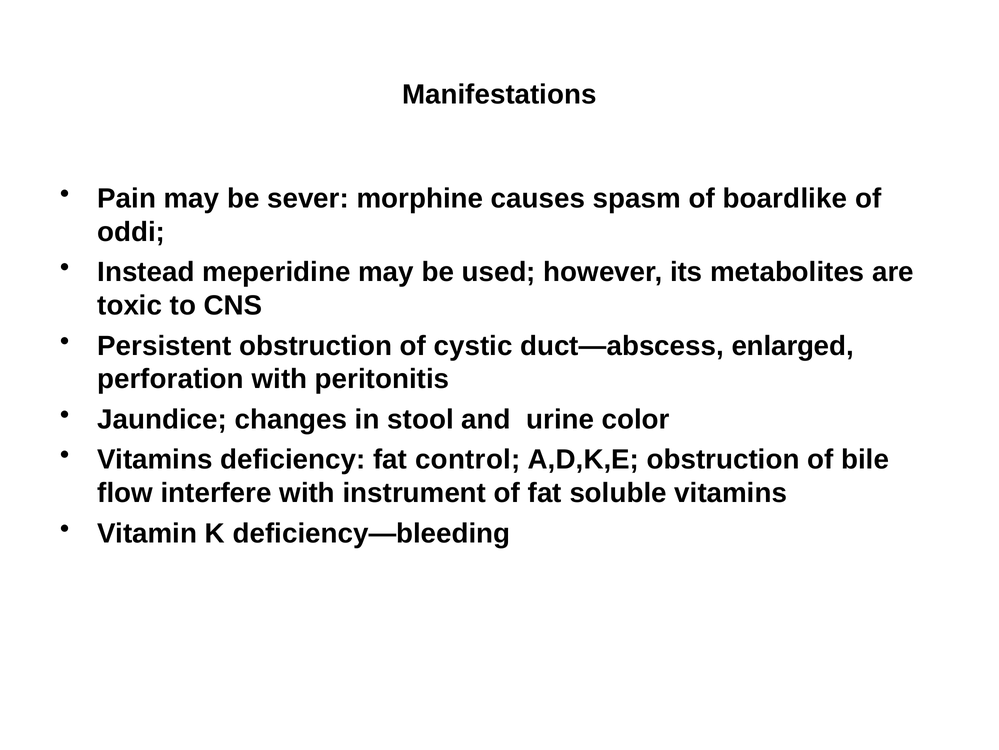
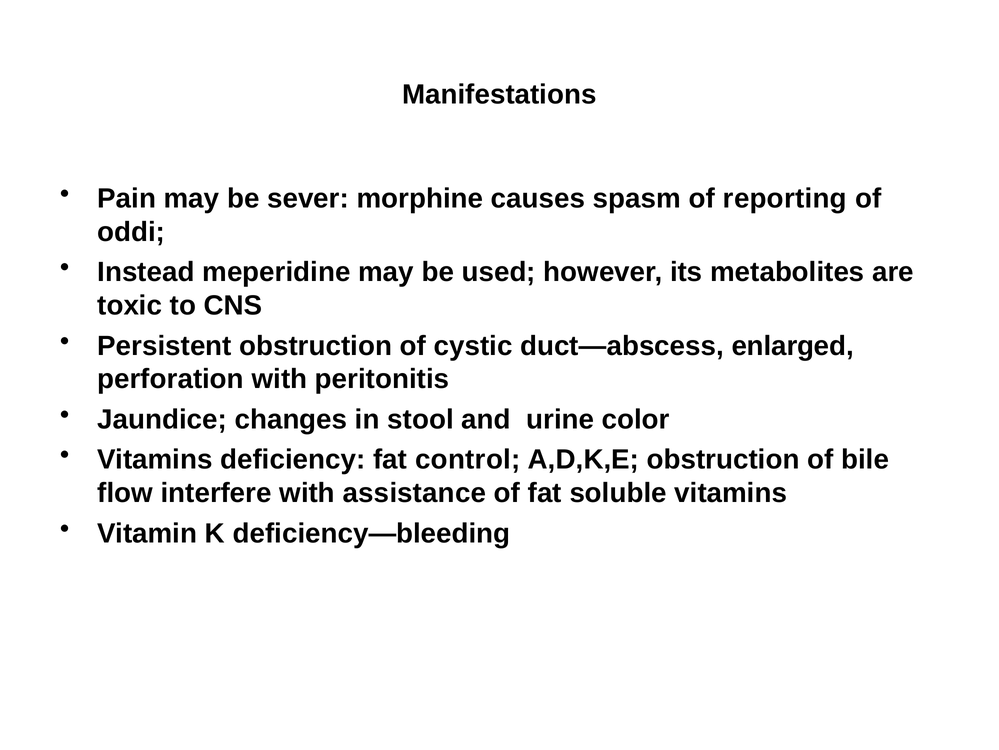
boardlike: boardlike -> reporting (785, 198)
instrument: instrument -> assistance (414, 493)
